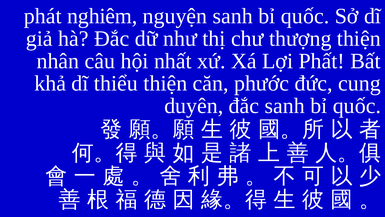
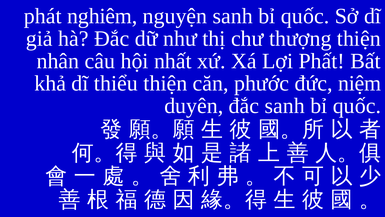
cung: cung -> niệm (360, 83)
